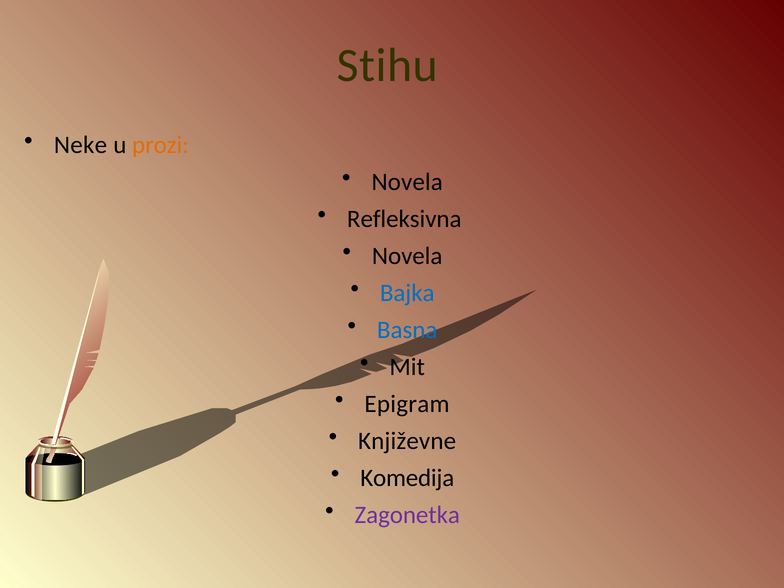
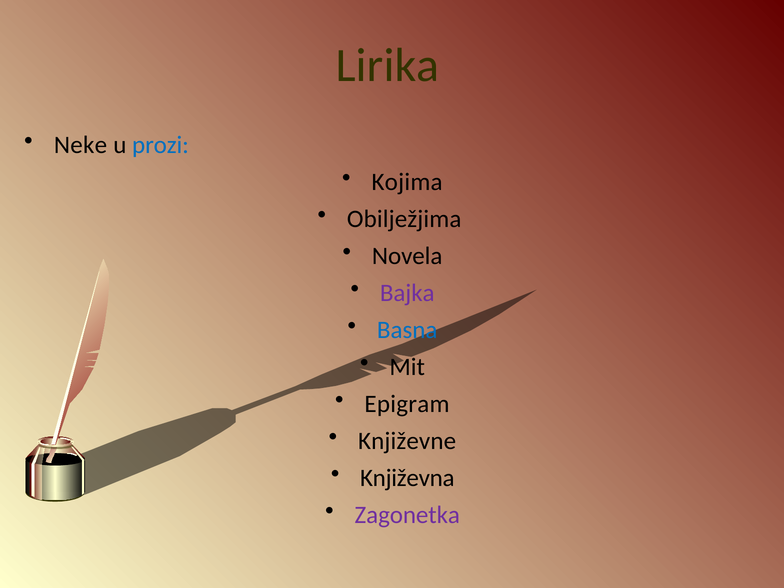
Stihu: Stihu -> Lirika (388, 66)
prozi colour: orange -> blue (161, 145)
Novela: Novela -> Kojima (407, 182)
Refleksivna: Refleksivna -> Obilježjima (404, 219)
Bajka colour: blue -> purple (407, 293)
Komedija: Komedija -> Književna (407, 478)
